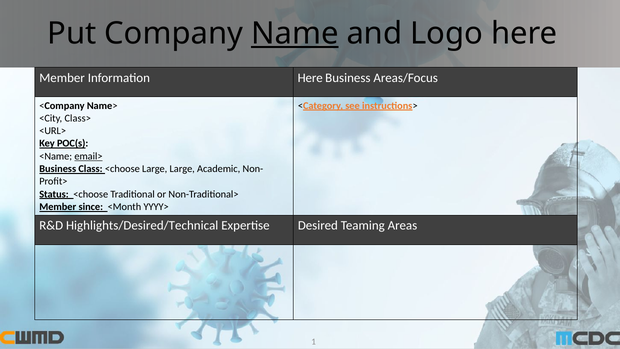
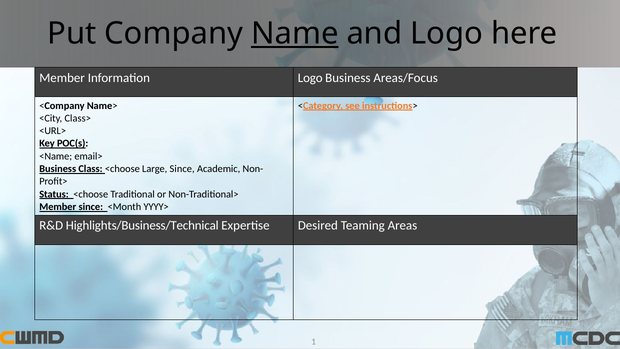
Information Here: Here -> Logo (310, 78)
email> underline: present -> none (88, 156)
Large Large: Large -> Since (182, 169)
Highlights/Desired/Technical: Highlights/Desired/Technical -> Highlights/Business/Technical (142, 226)
